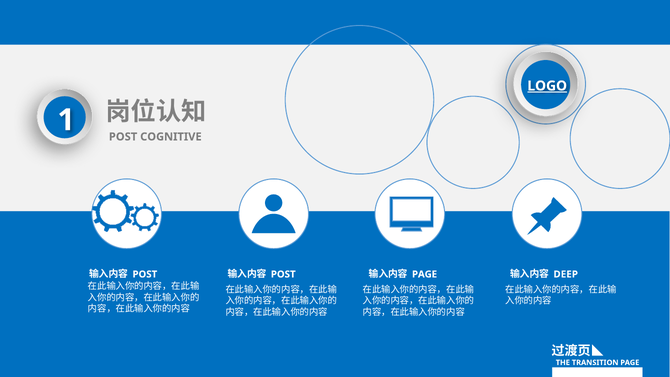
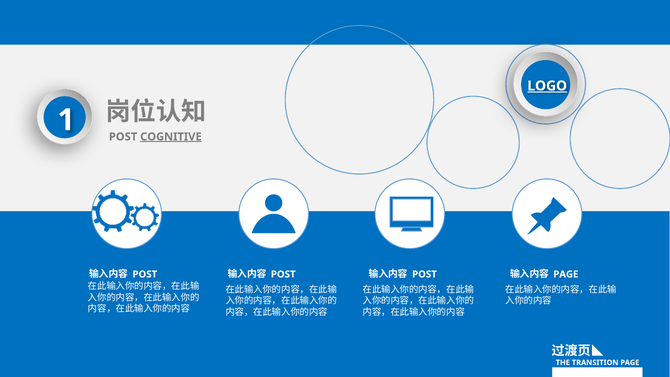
COGNITIVE underline: none -> present (171, 137)
PAGE: PAGE -> POST (424, 274)
DEEP: DEEP -> PAGE (566, 274)
